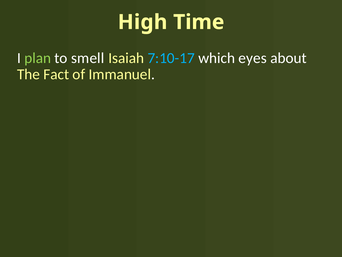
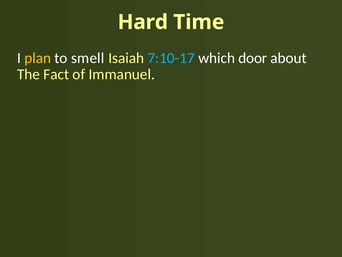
High: High -> Hard (143, 22)
plan colour: light green -> yellow (38, 58)
eyes: eyes -> door (253, 58)
